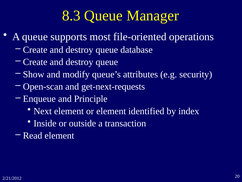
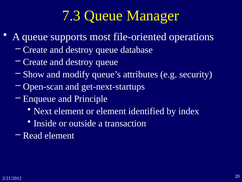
8.3: 8.3 -> 7.3 (71, 16)
get-next-requests: get-next-requests -> get-next-startups (113, 86)
